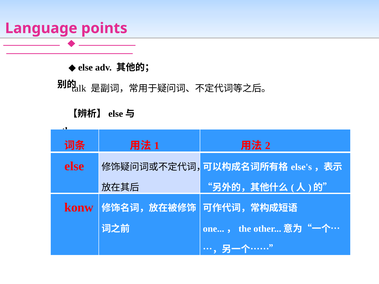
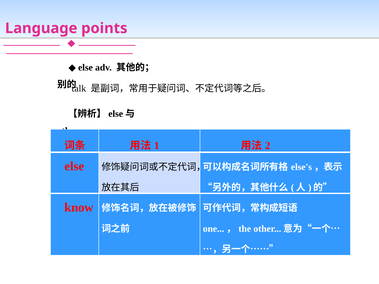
konw: konw -> know (79, 208)
